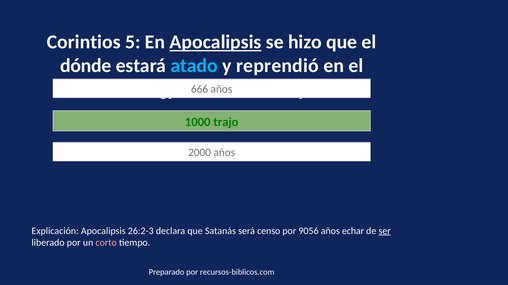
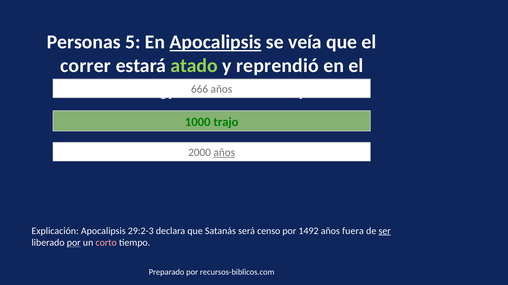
Corintios: Corintios -> Personas (84, 42)
hizo: hizo -> veía (305, 42)
dónde: dónde -> correr (86, 66)
atado colour: light blue -> light green (194, 66)
años underline: none -> present (224, 153)
26:2-3: 26:2-3 -> 29:2-3 (141, 231)
9056: 9056 -> 1492 (308, 231)
echar: echar -> fuera (353, 231)
por underline: none -> present (74, 243)
